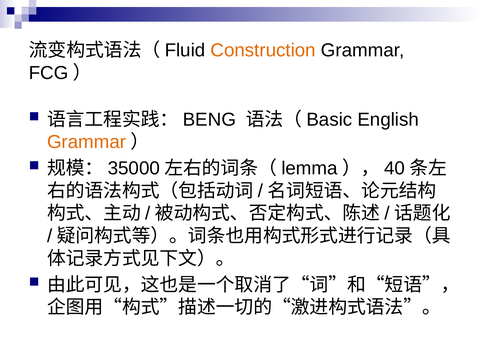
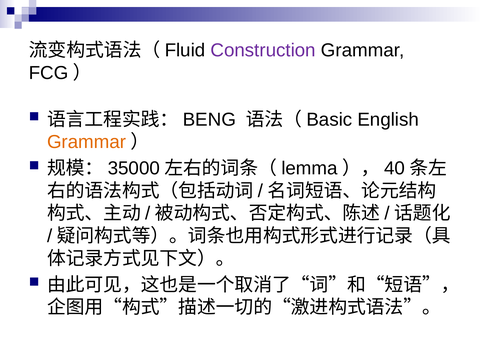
Construction colour: orange -> purple (263, 50)
